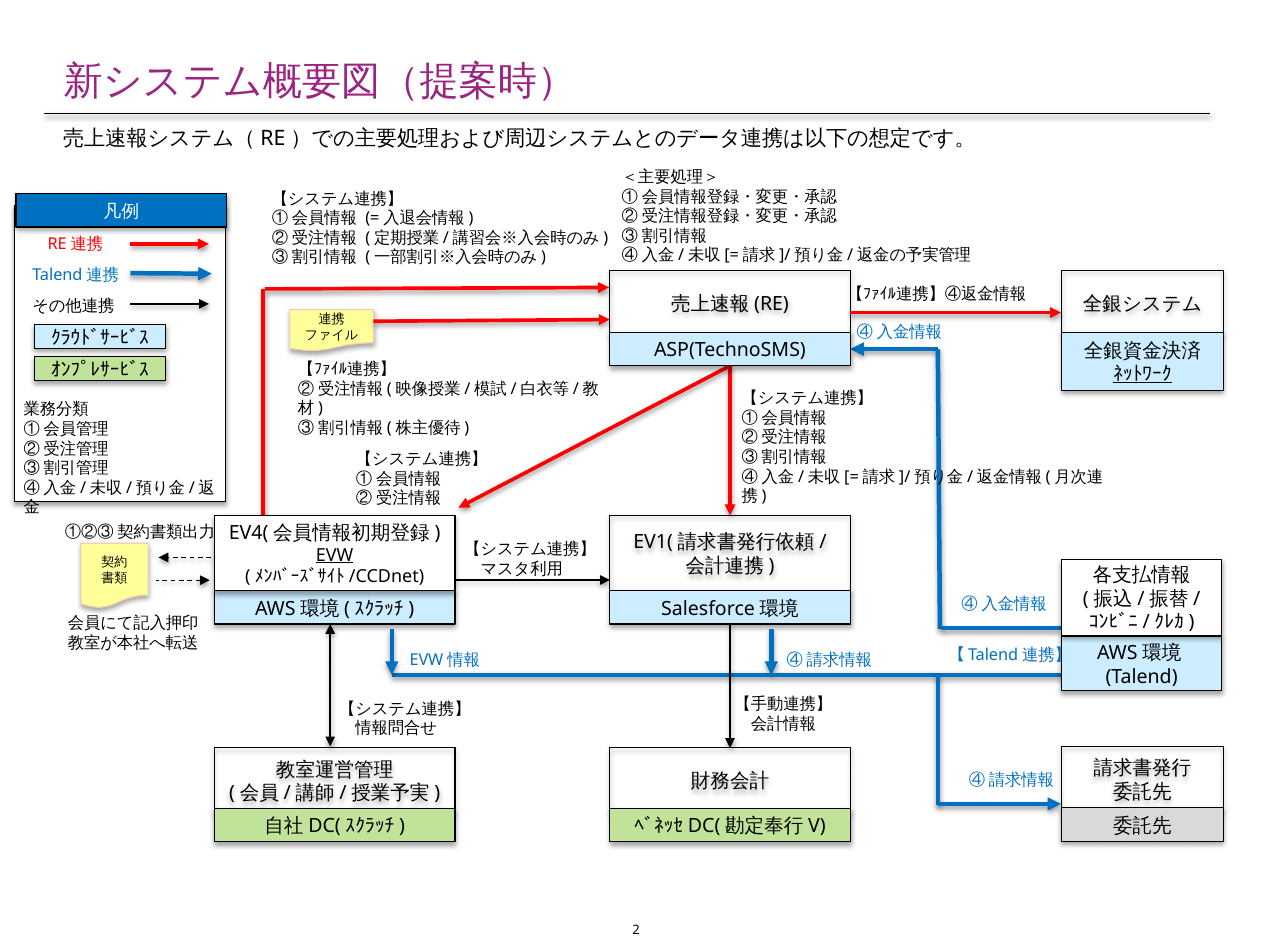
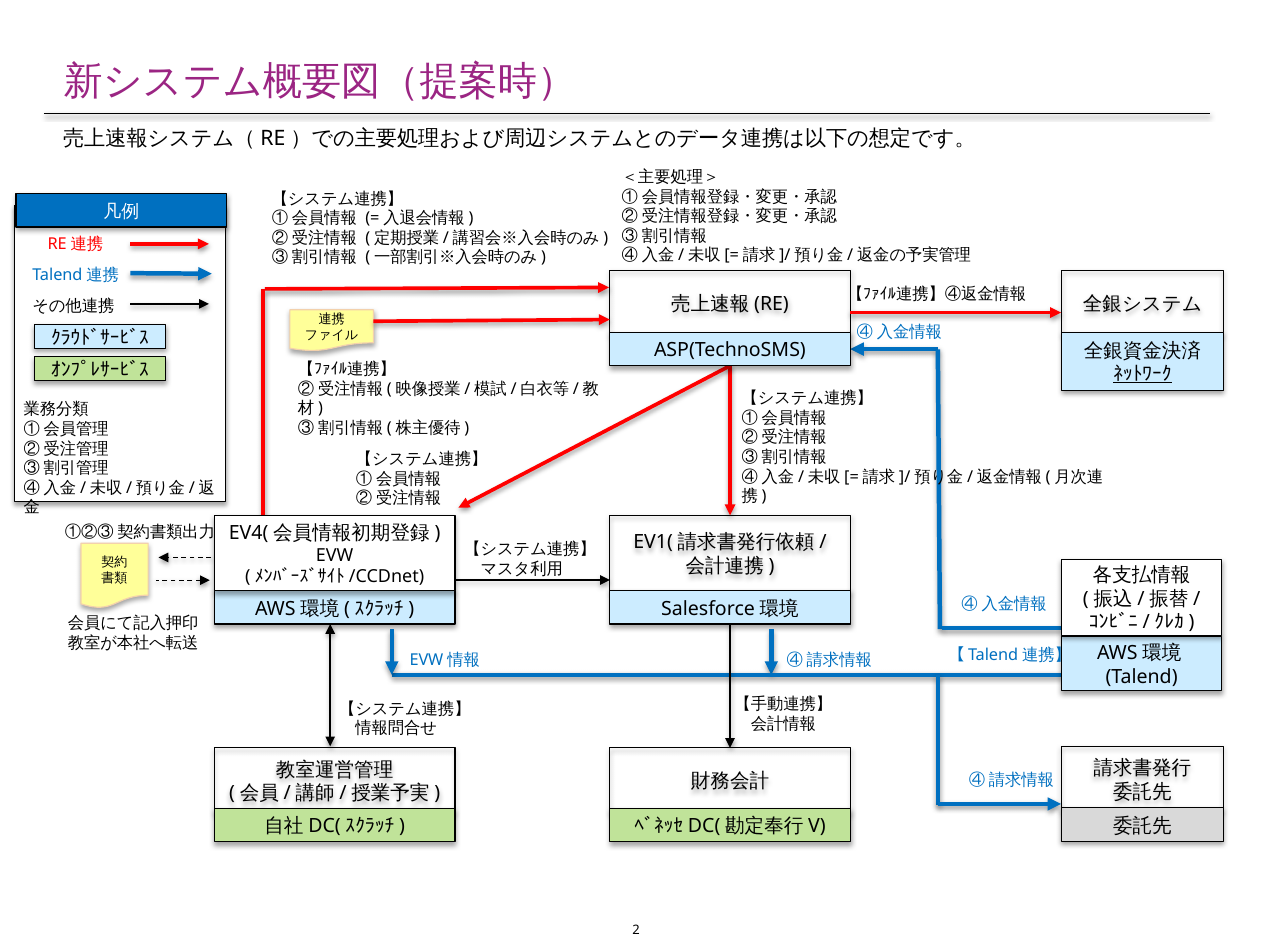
EVW underline: present -> none (335, 555)
